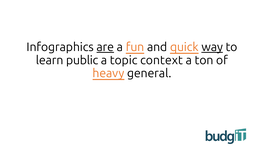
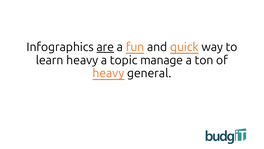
way underline: present -> none (212, 47)
learn public: public -> heavy (82, 60)
context: context -> manage (162, 60)
